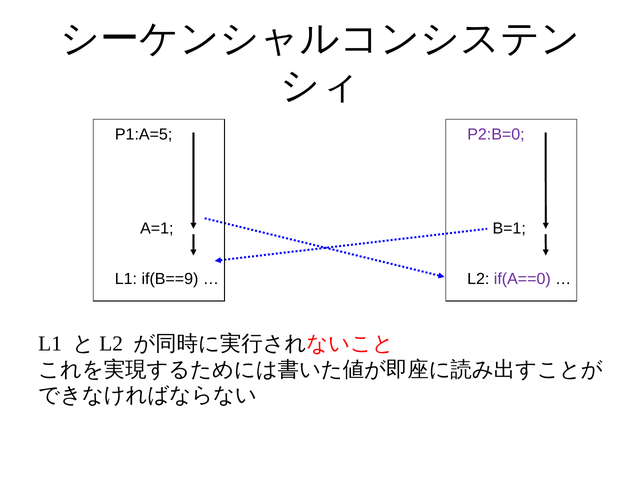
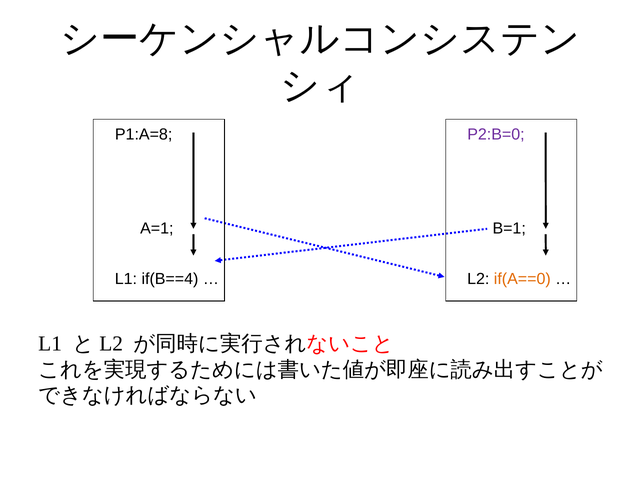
P1:A=5: P1:A=5 -> P1:A=8 (144, 134)
if(B==9: if(B==9 -> if(B==4 (170, 279)
if(A==0 colour: purple -> orange (522, 279)
